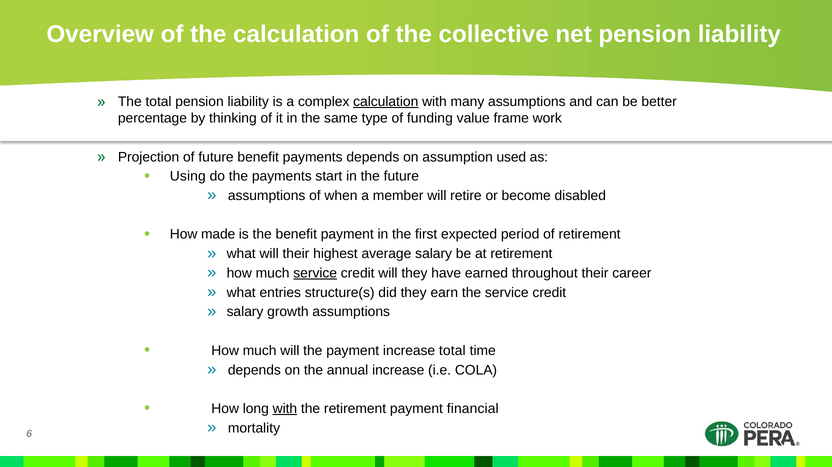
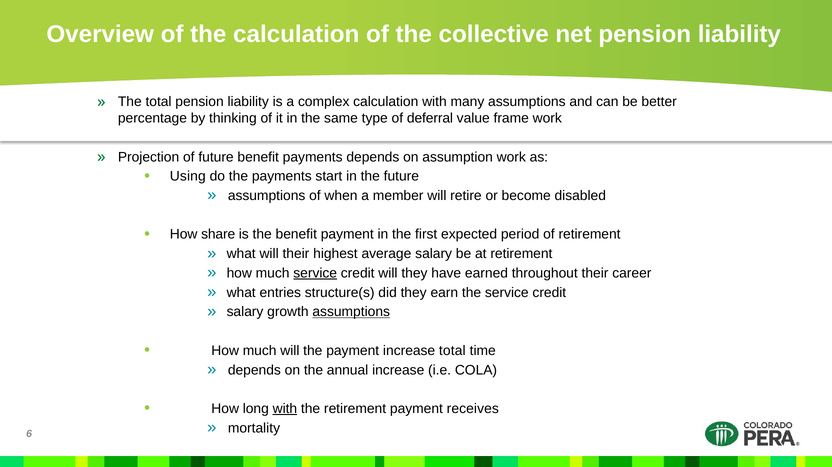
calculation underline: present -> none (386, 102)
funding: funding -> deferral (430, 118)
assumption used: used -> work (511, 157)
made: made -> share (218, 235)
assumptions underline: none -> present (351, 312)
financial: financial -> receives (473, 409)
